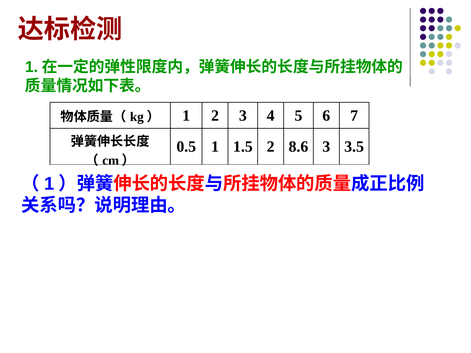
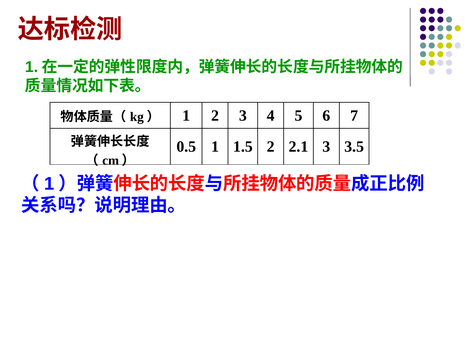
8.6: 8.6 -> 2.1 (298, 147)
